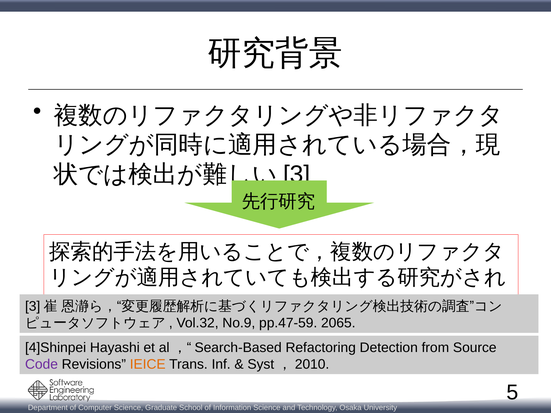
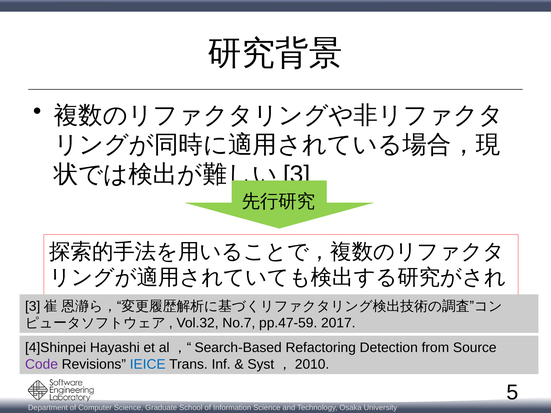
No.9: No.9 -> No.7 (239, 323)
2065: 2065 -> 2017 (338, 323)
IEICE colour: orange -> blue (148, 364)
